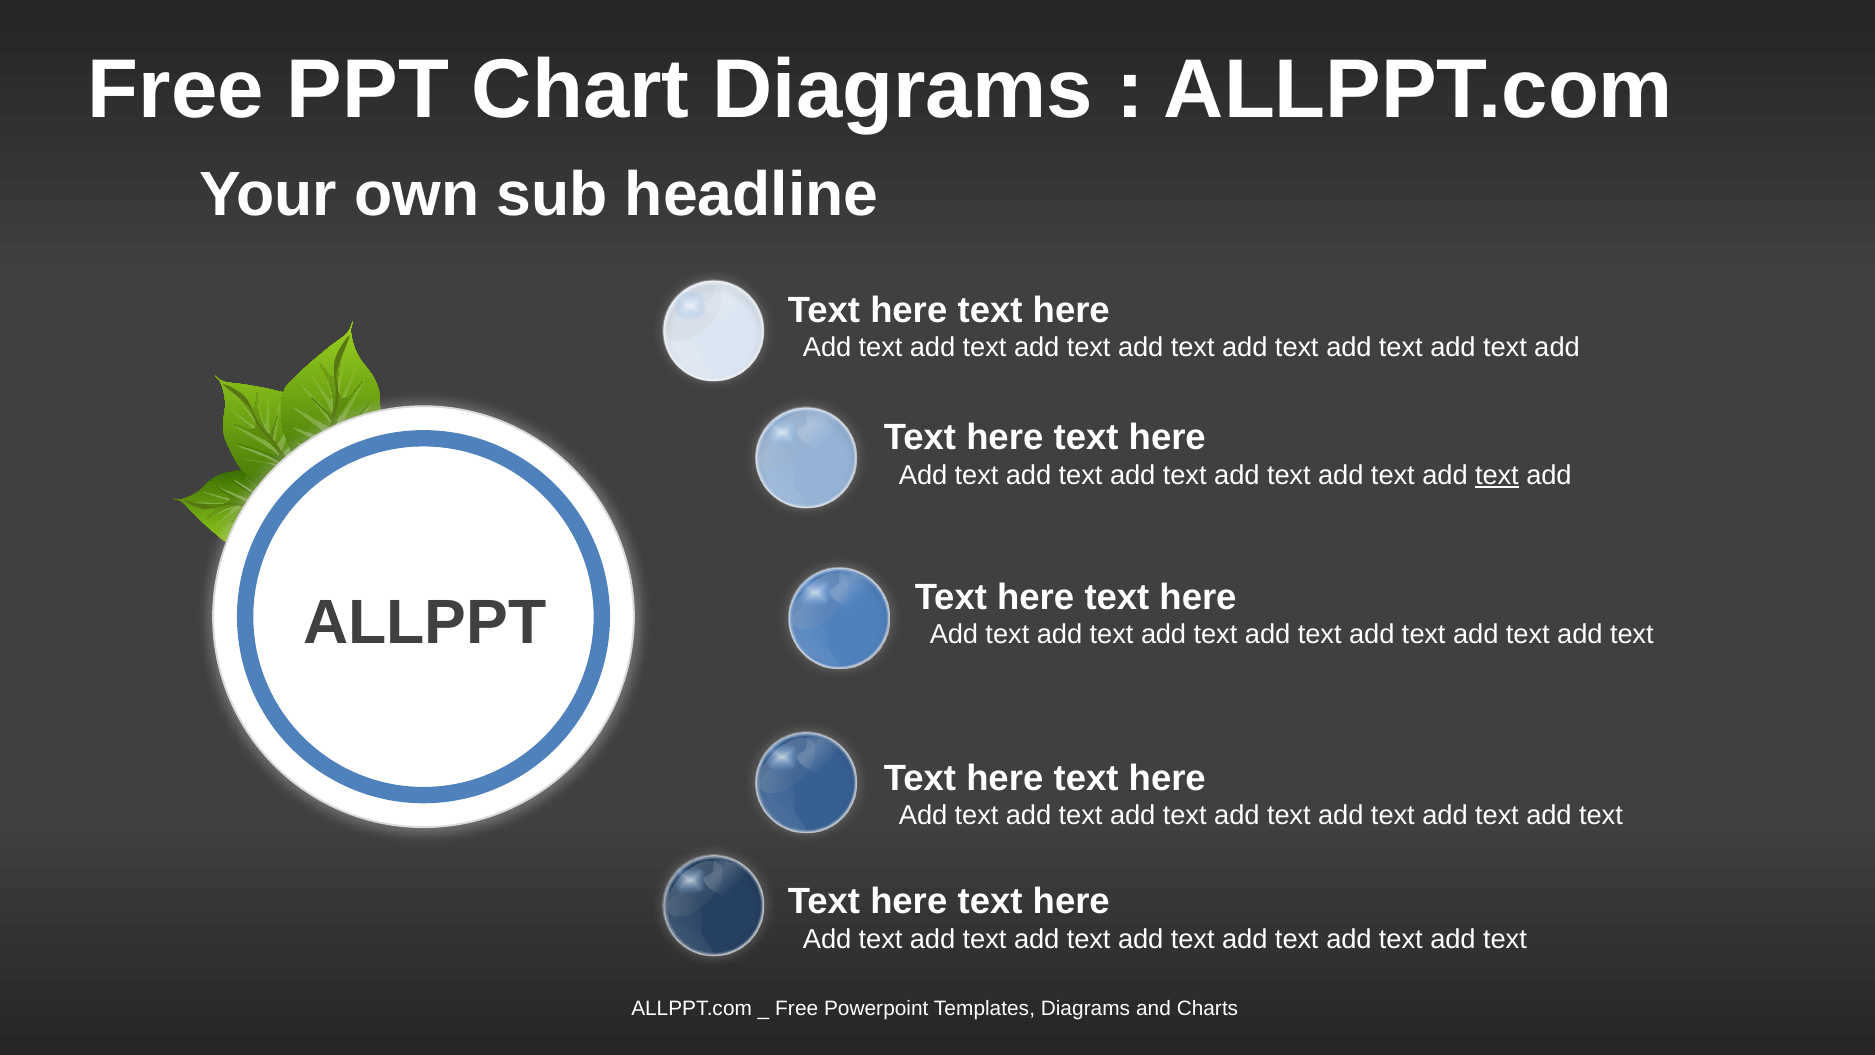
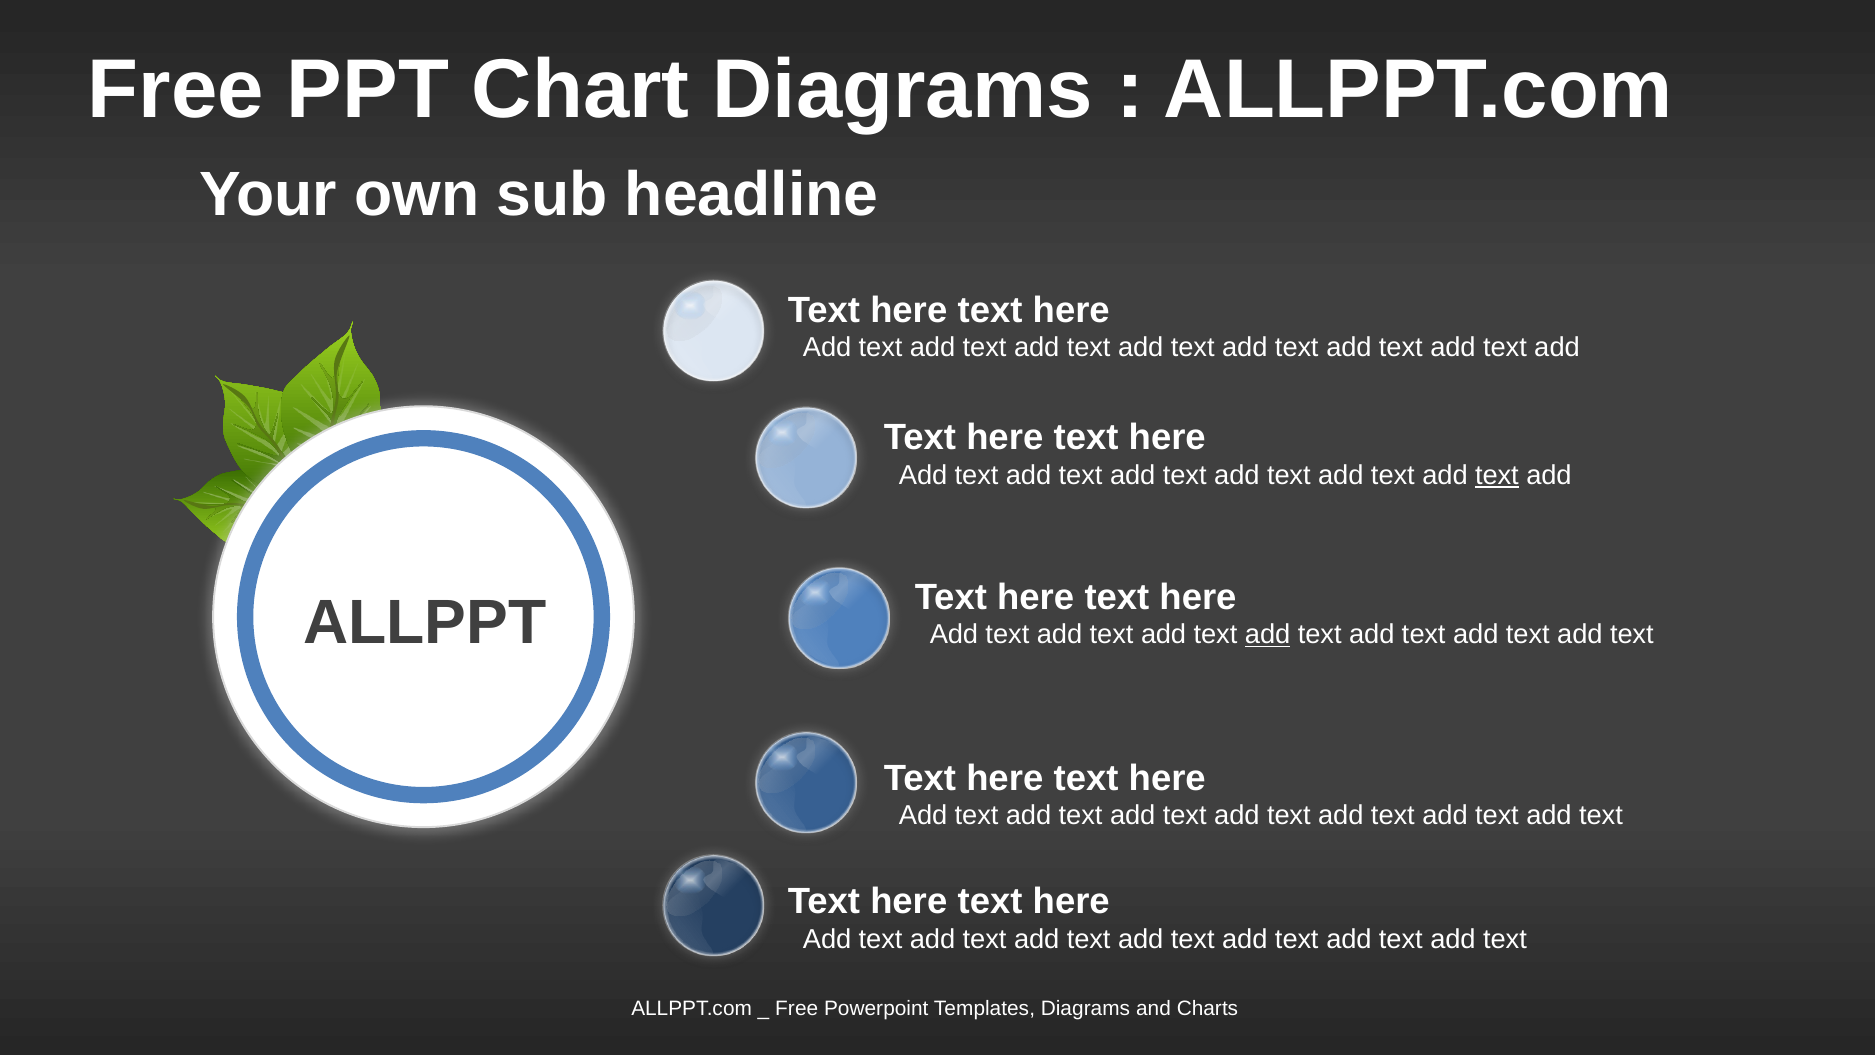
add underline: none -> present (1268, 635)
